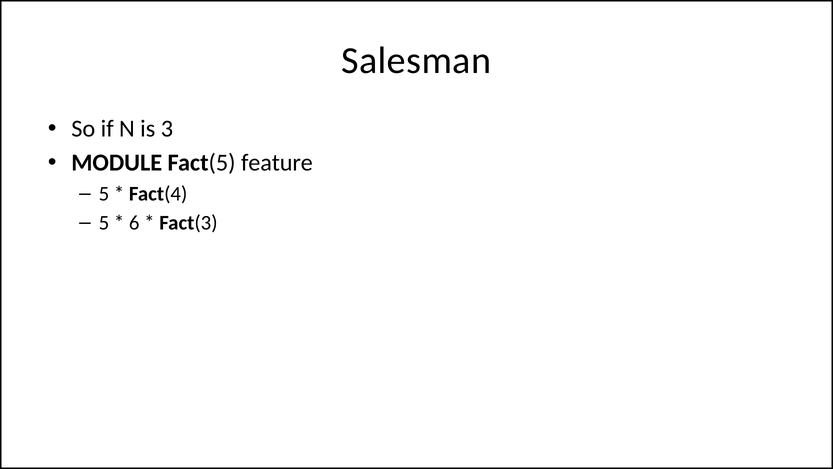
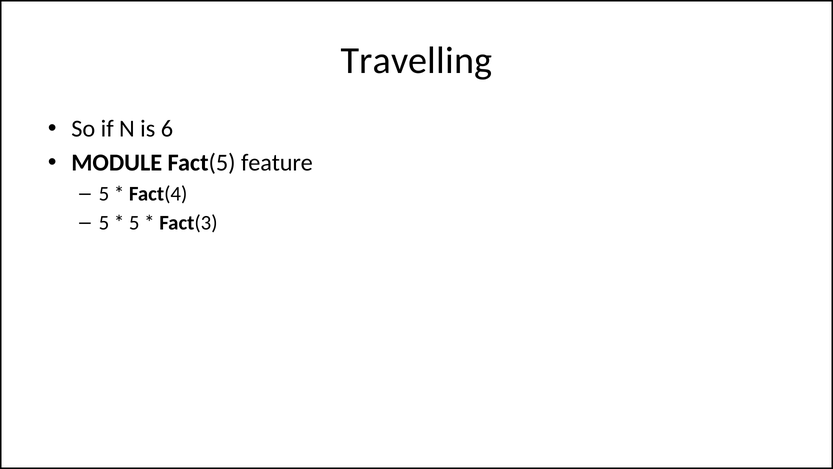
Salesman: Salesman -> Travelling (416, 60)
3: 3 -> 6 (167, 129)
6: 6 -> 5 (134, 223)
